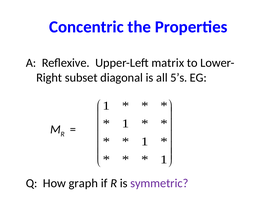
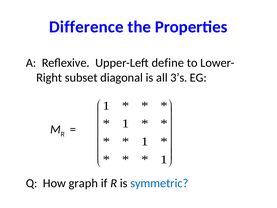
Concentric: Concentric -> Difference (86, 27)
matrix: matrix -> define (168, 63)
5’s: 5’s -> 3’s (179, 77)
symmetric colour: purple -> blue (159, 183)
